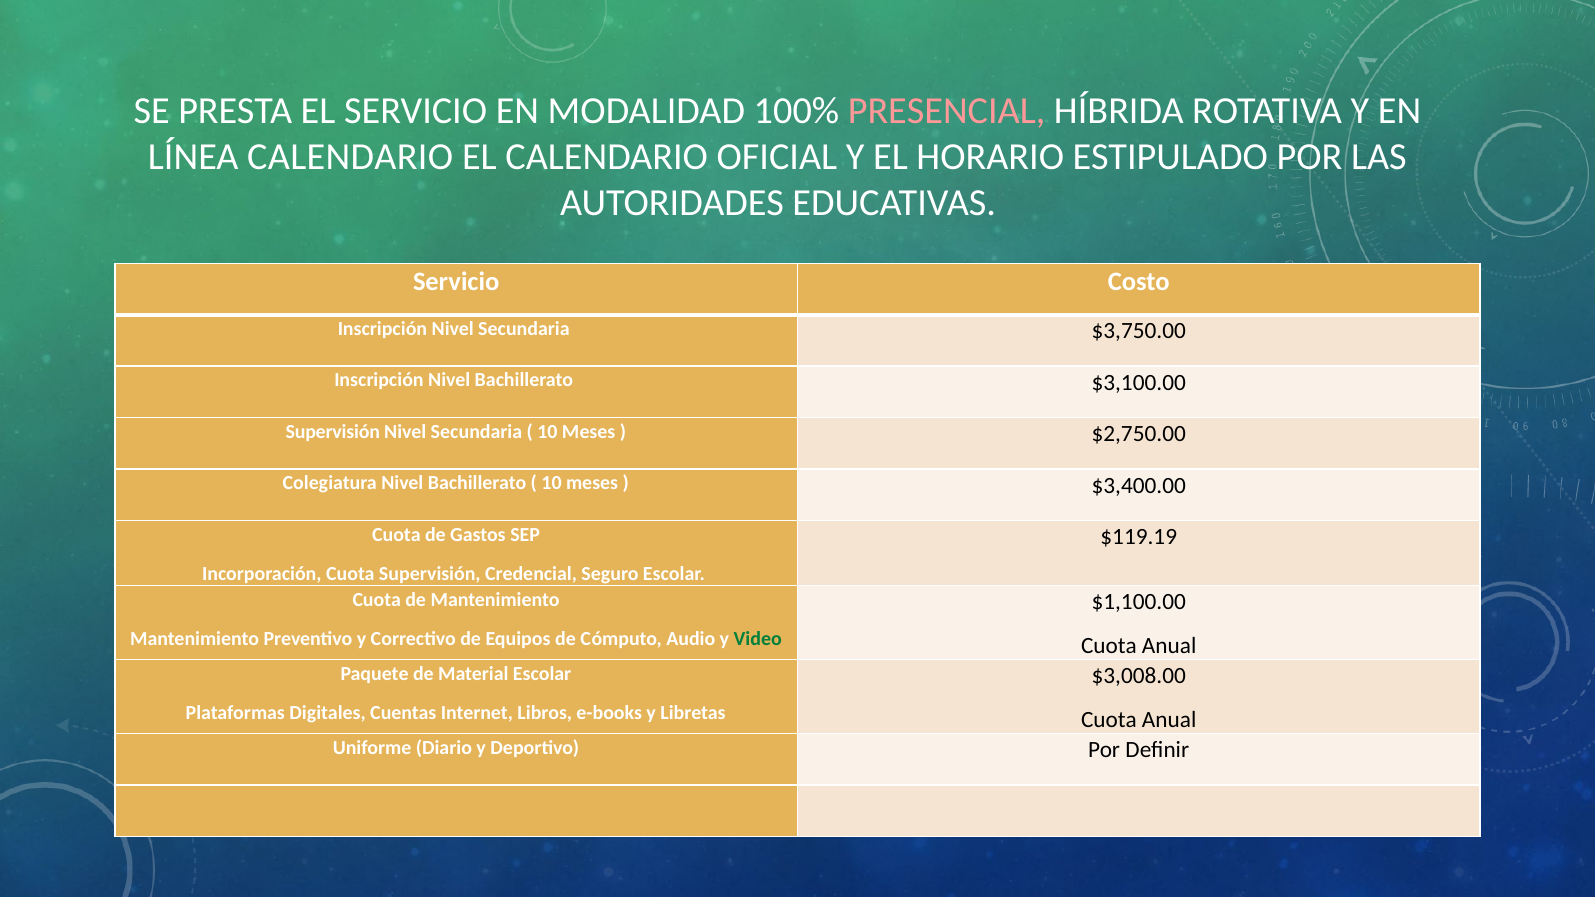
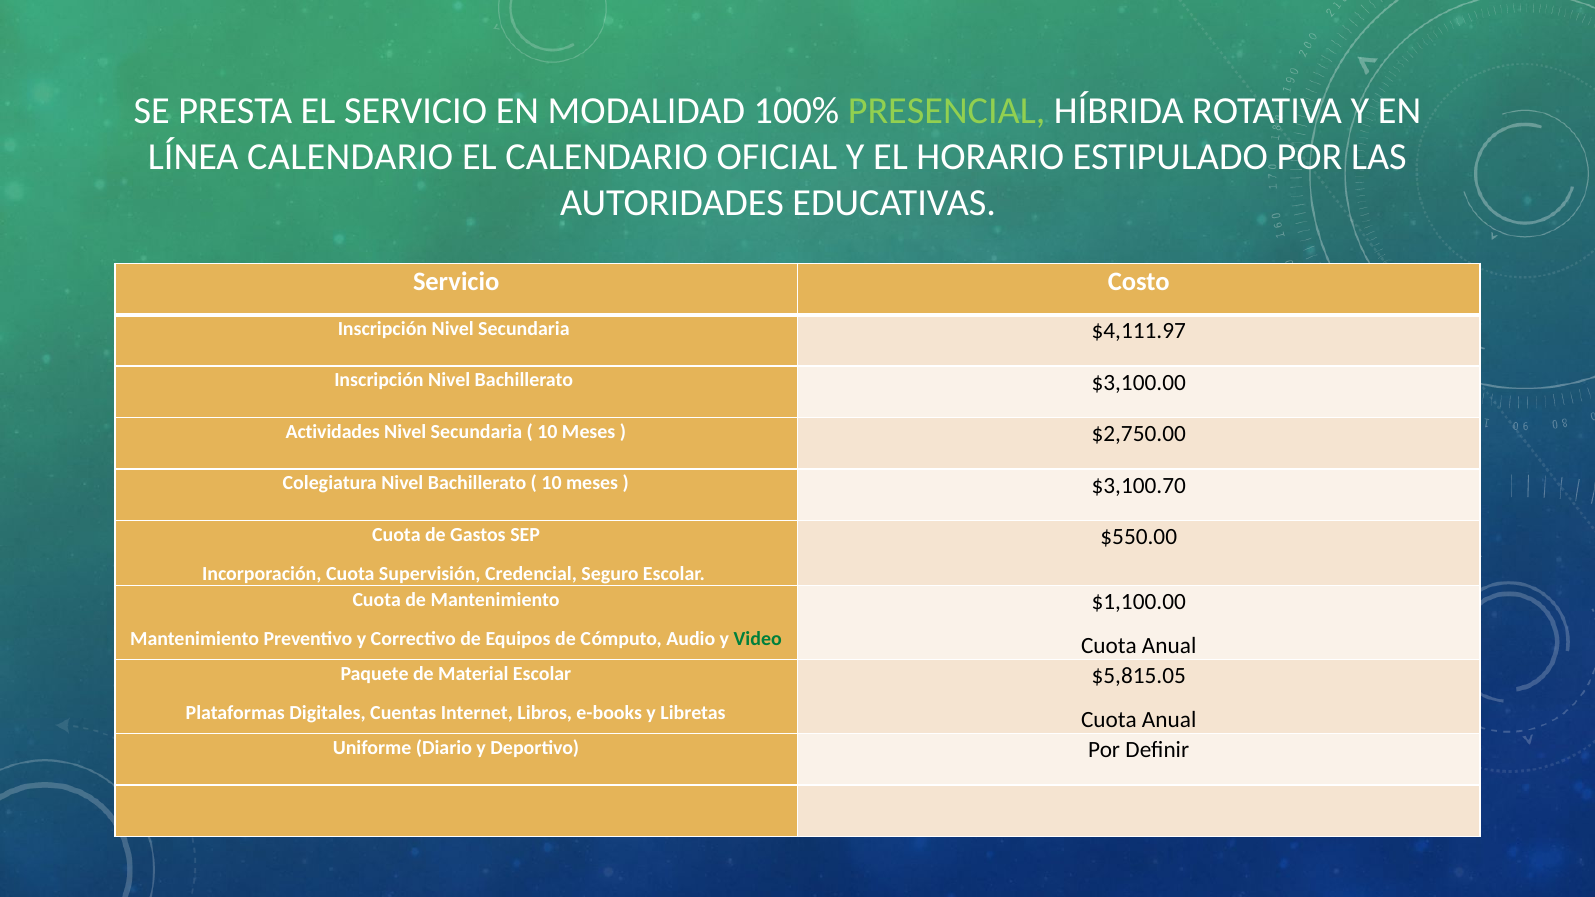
PRESENCIAL colour: pink -> light green (947, 111)
$3,750.00: $3,750.00 -> $4,111.97 (1139, 331)
Supervisión: Supervisión -> Actividades (333, 432)
$3,400.00: $3,400.00 -> $3,100.70 (1139, 486)
$119.19: $119.19 -> $550.00 (1139, 537)
$3,008.00: $3,008.00 -> $5,815.05 (1139, 676)
